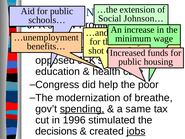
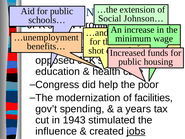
breathe: breathe -> facilities (154, 98)
spending underline: present -> none (82, 109)
same: same -> years (138, 109)
1996: 1996 -> 1943 (74, 120)
decisions: decisions -> influence (56, 131)
